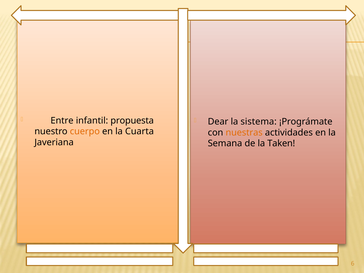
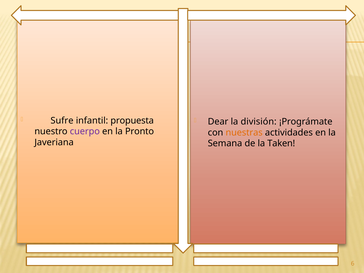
Entre: Entre -> Sufre (62, 121)
sistema: sistema -> división (259, 122)
cuerpo colour: orange -> purple (85, 131)
Cuarta: Cuarta -> Pronto (140, 131)
